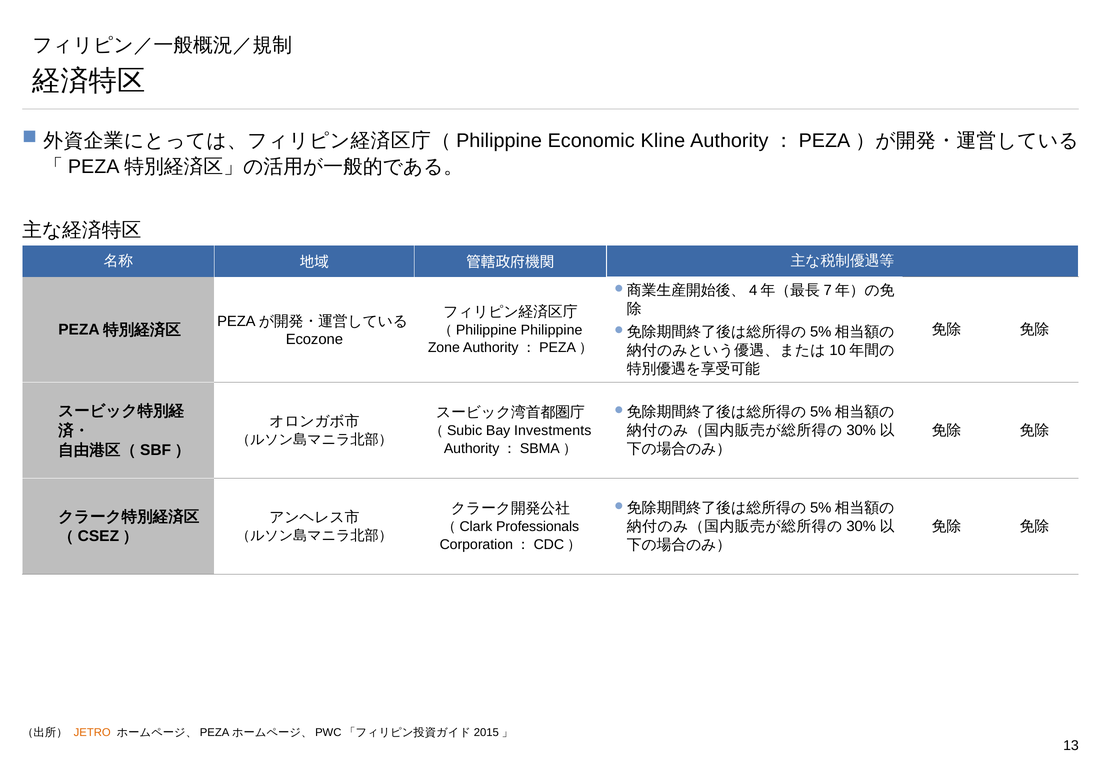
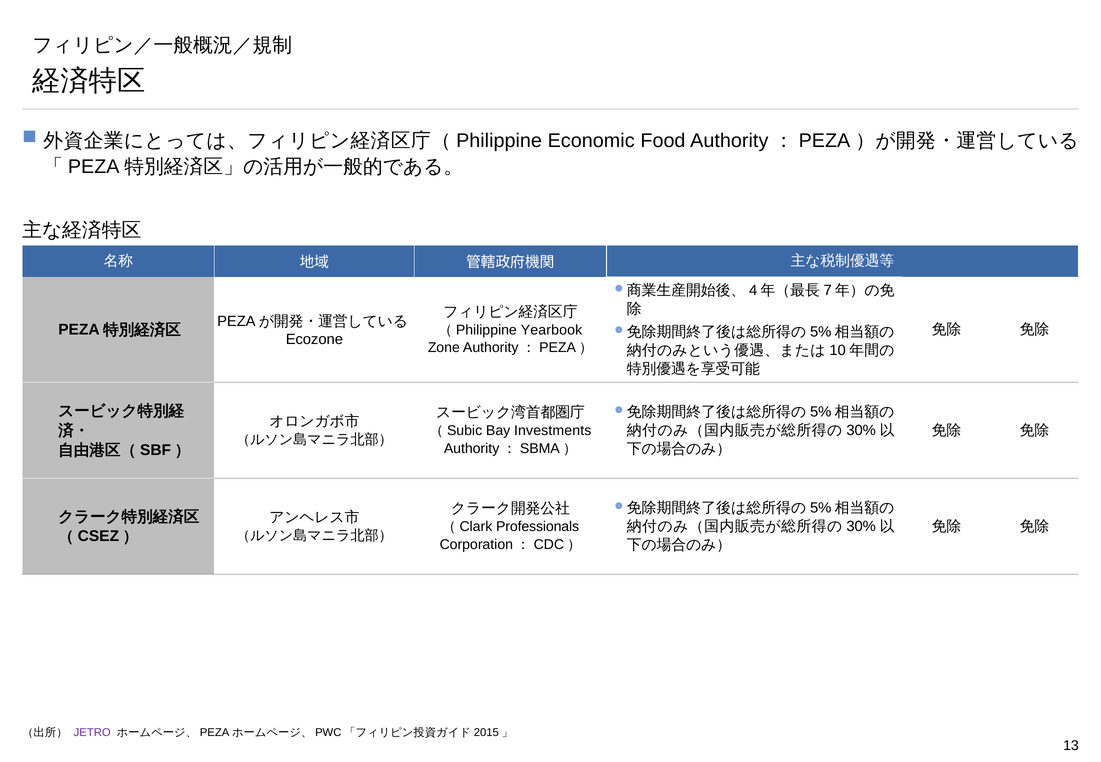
Kline: Kline -> Food (663, 141)
（Philippine Philippine: Philippine -> Yearbook (552, 330)
JETRO colour: orange -> purple (92, 733)
